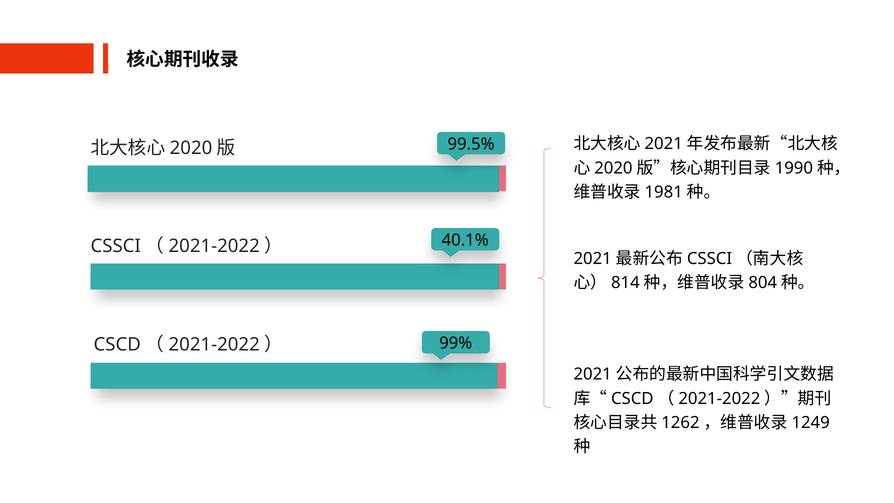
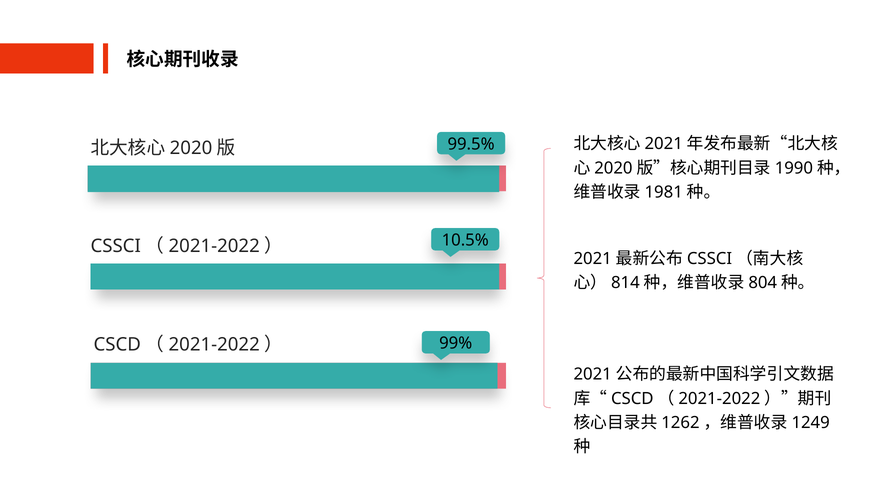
40.1%: 40.1% -> 10.5% (465, 240)
